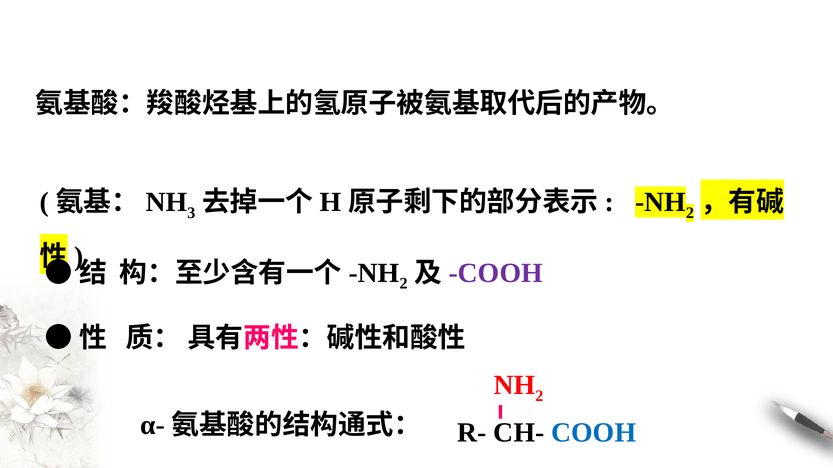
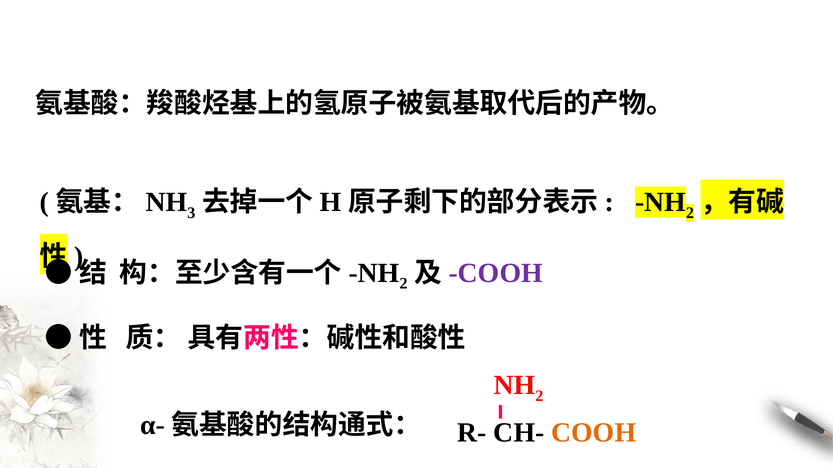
COOH colour: blue -> orange (594, 433)
